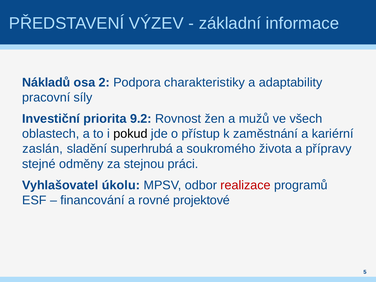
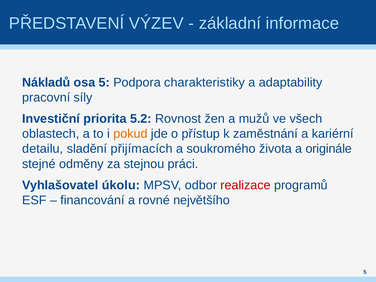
osa 2: 2 -> 5 (104, 82)
9.2: 9.2 -> 5.2 (141, 119)
pokud colour: black -> orange (130, 134)
zaslán: zaslán -> detailu (43, 149)
superhrubá: superhrubá -> přijímacích (142, 149)
přípravy: přípravy -> originále (329, 149)
projektové: projektové -> největšího (202, 200)
